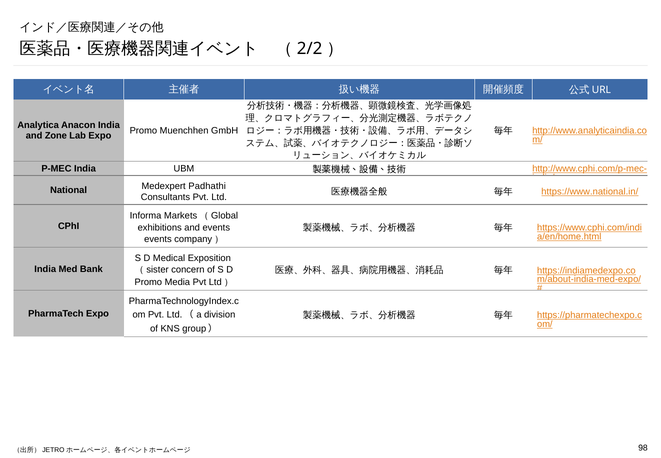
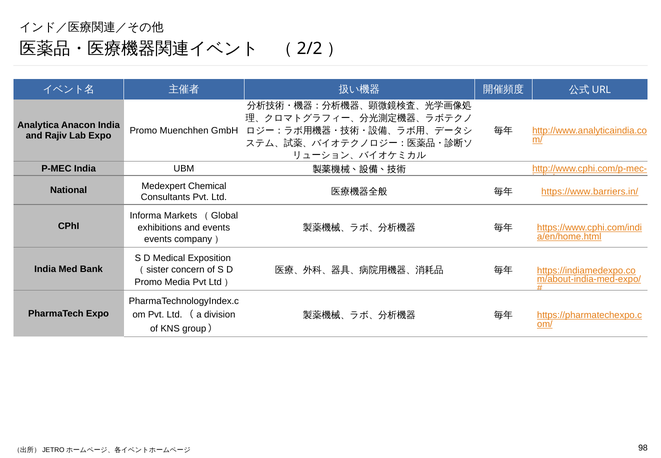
Zone: Zone -> Rajiv (56, 136)
Padhathi: Padhathi -> Chemical (207, 186)
https://www.national.in/: https://www.national.in/ -> https://www.barriers.in/ (590, 191)
